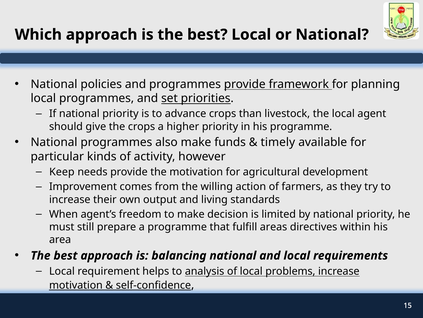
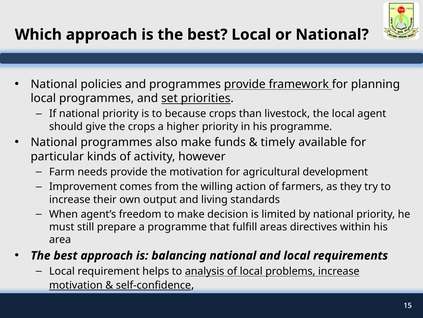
advance: advance -> because (186, 114)
Keep: Keep -> Farm (62, 172)
